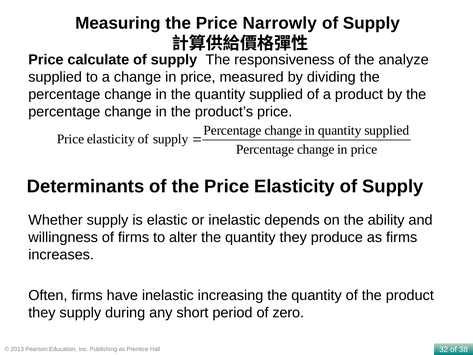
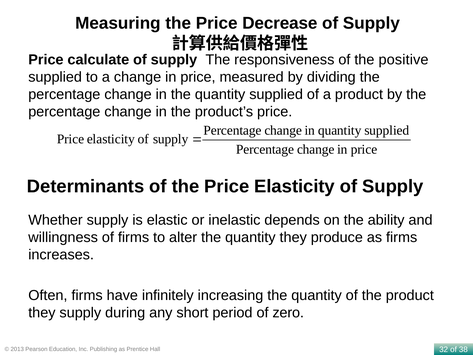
Narrowly: Narrowly -> Decrease (280, 23)
analyze: analyze -> positive (404, 60)
have inelastic: inelastic -> infinitely (168, 295)
